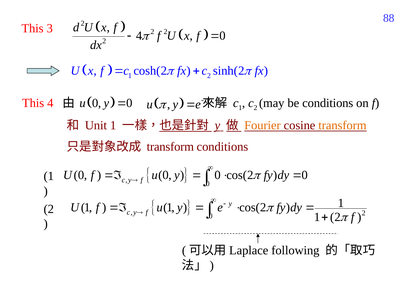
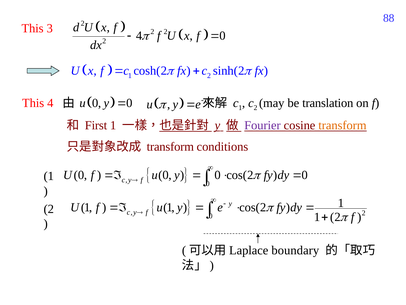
be conditions: conditions -> translation (328, 103)
Unit: Unit -> First (96, 125)
Fourier colour: orange -> purple (262, 125)
following: following -> boundary (295, 250)
